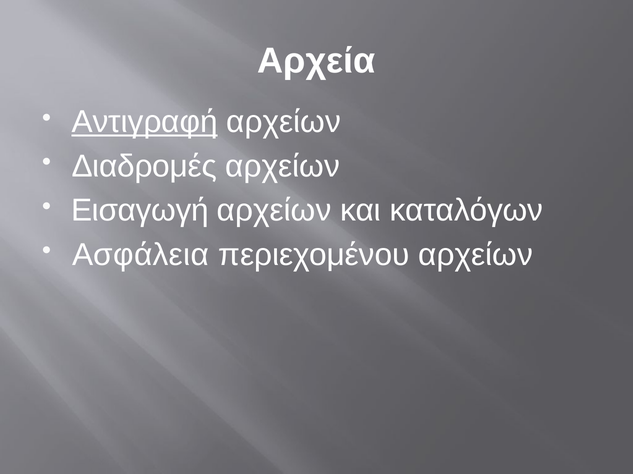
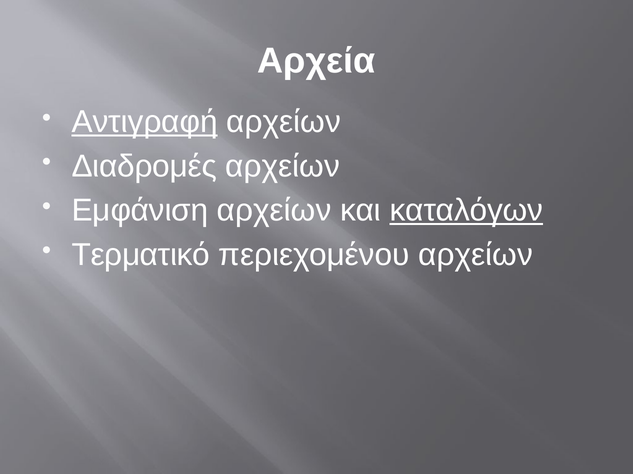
Εισαγωγή: Εισαγωγή -> Εμφάνιση (140, 211)
καταλόγων underline: none -> present (466, 211)
Ασφάλεια: Ασφάλεια -> Τερματικό (141, 255)
